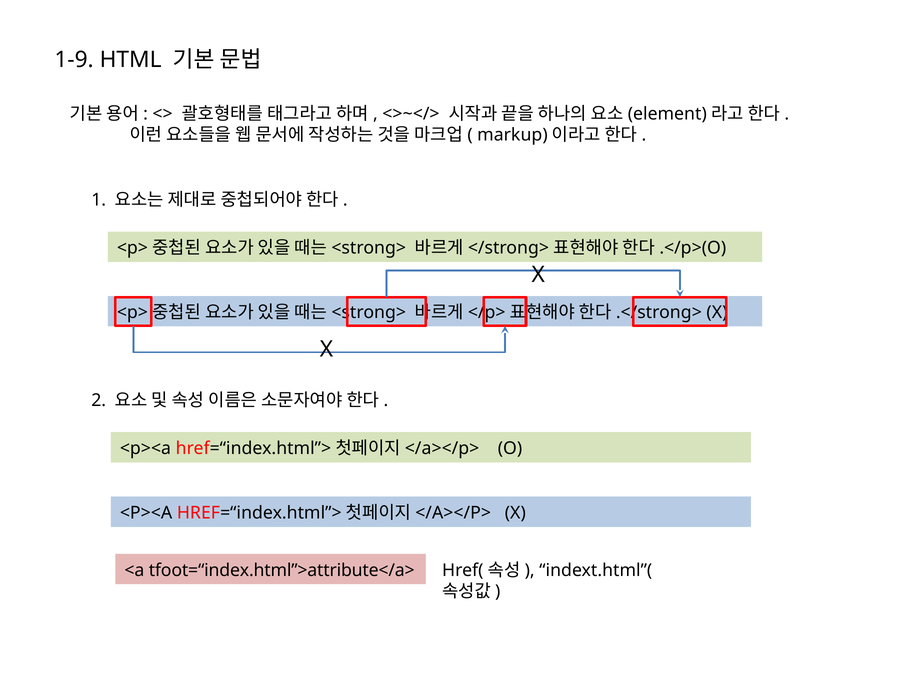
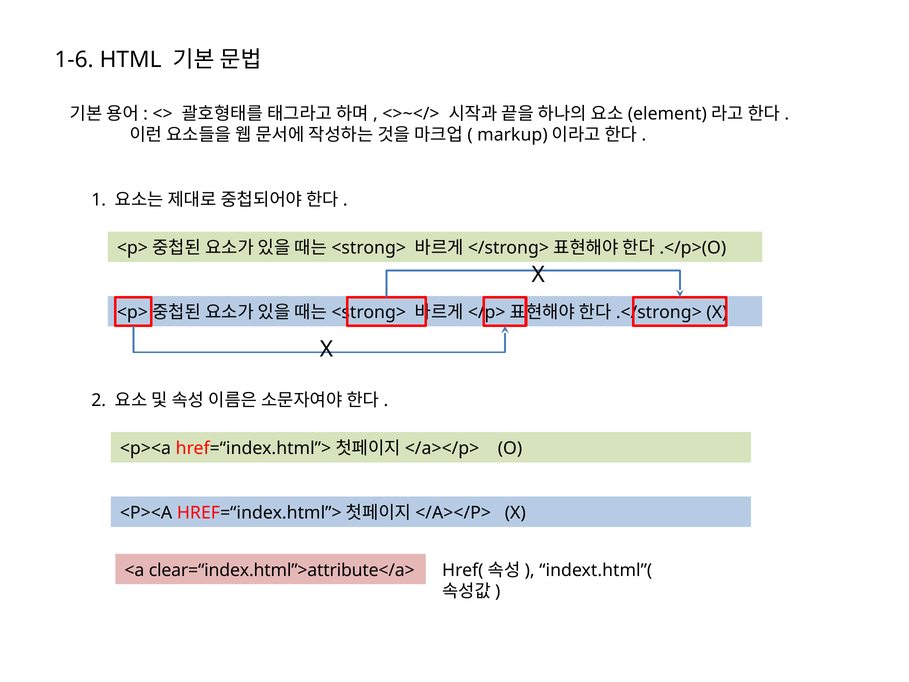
1-9: 1-9 -> 1-6 (74, 60)
tfoot=“index.html”>attribute</a>: tfoot=“index.html”>attribute</a> -> clear=“index.html”>attribute</a> (282, 570)
